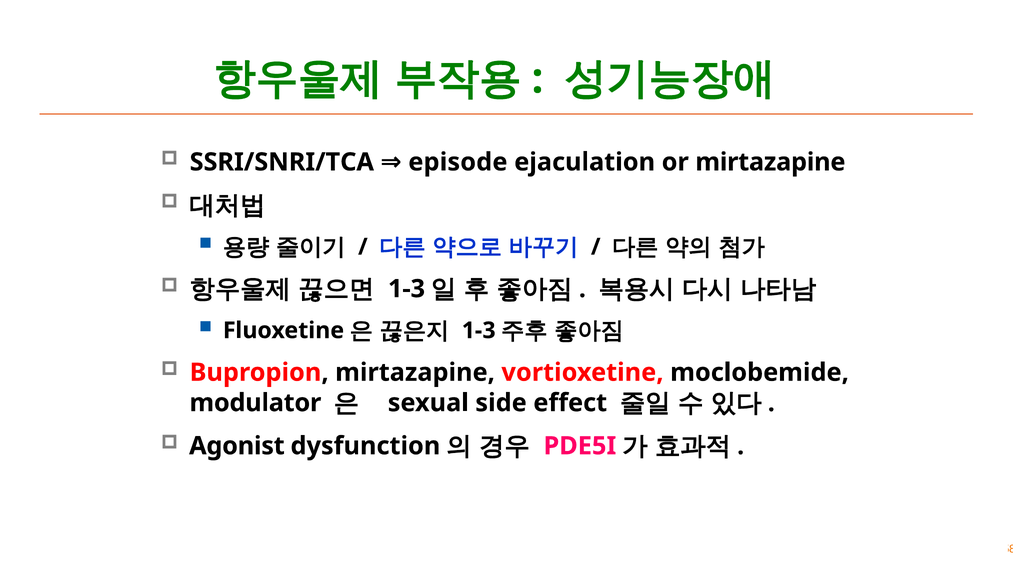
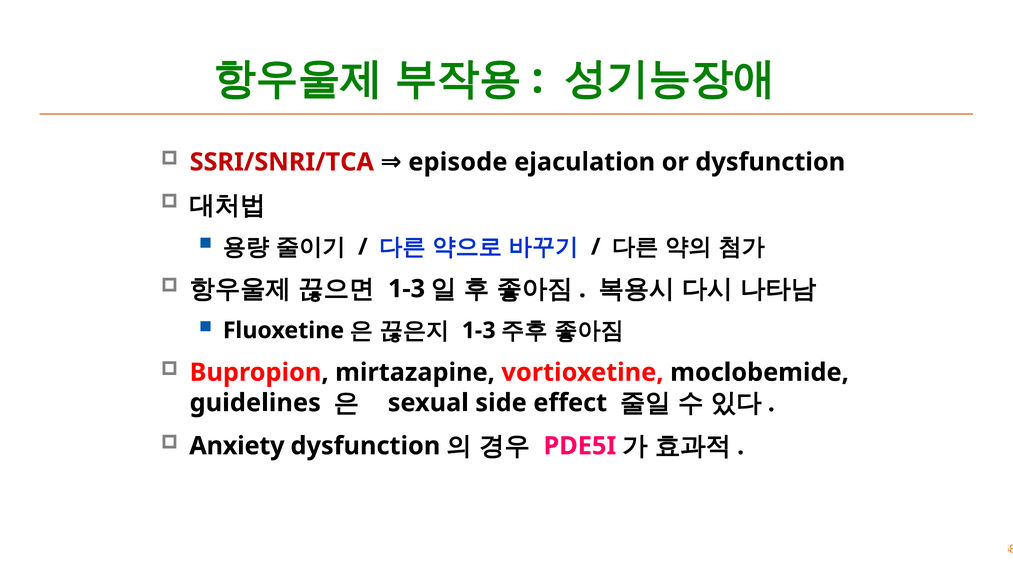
SSRI/SNRI/TCA colour: black -> red (282, 162)
or mirtazapine: mirtazapine -> dysfunction (770, 162)
modulator: modulator -> guidelines (255, 403)
Agonist: Agonist -> Anxiety (237, 446)
